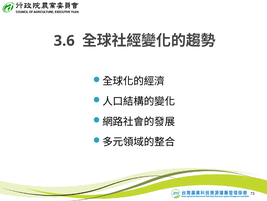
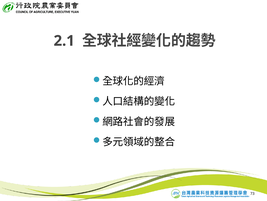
3.6: 3.6 -> 2.1 (64, 41)
